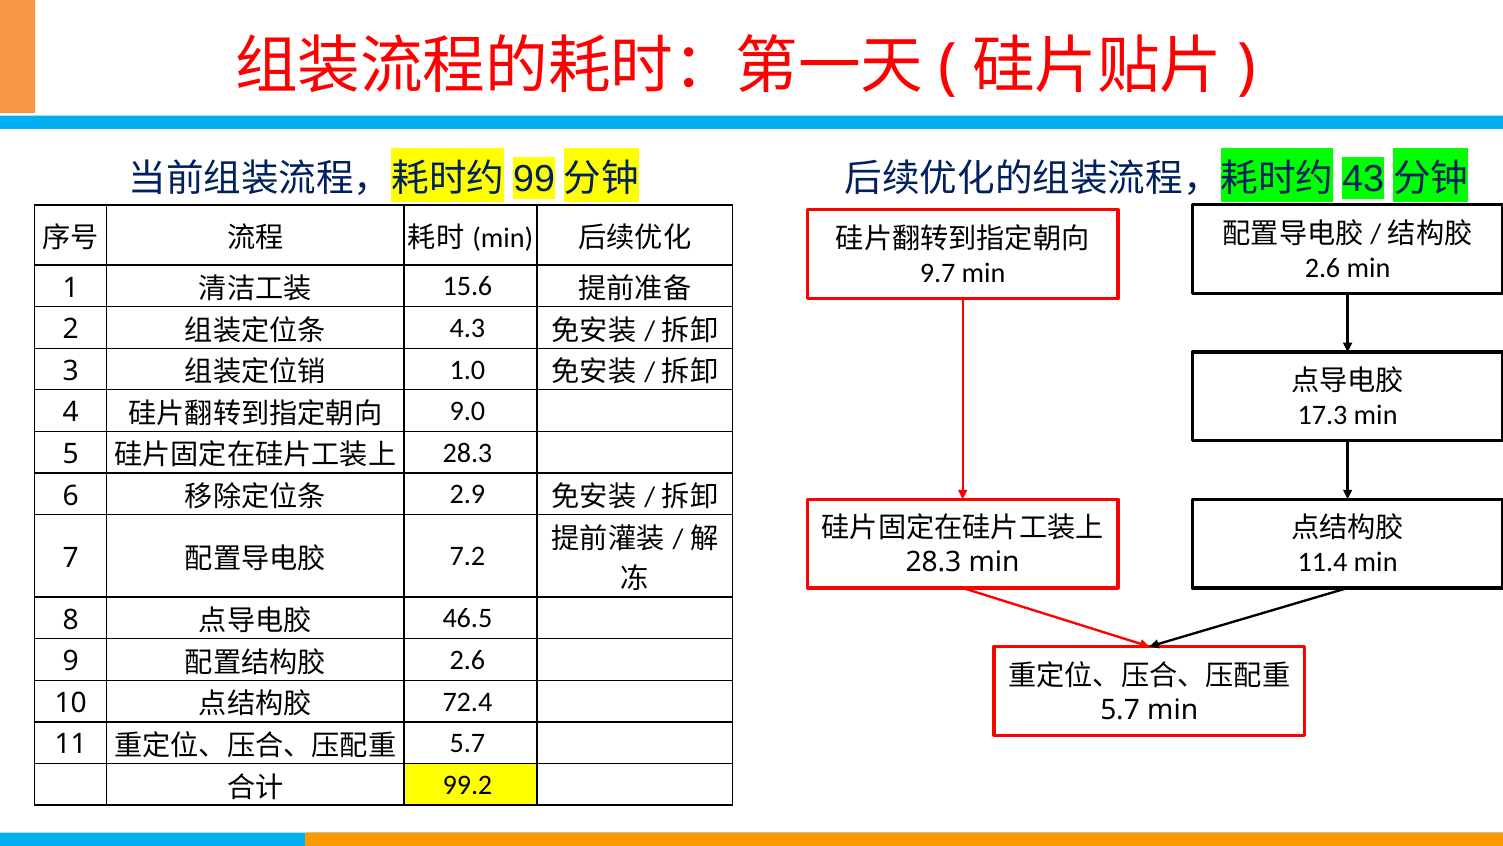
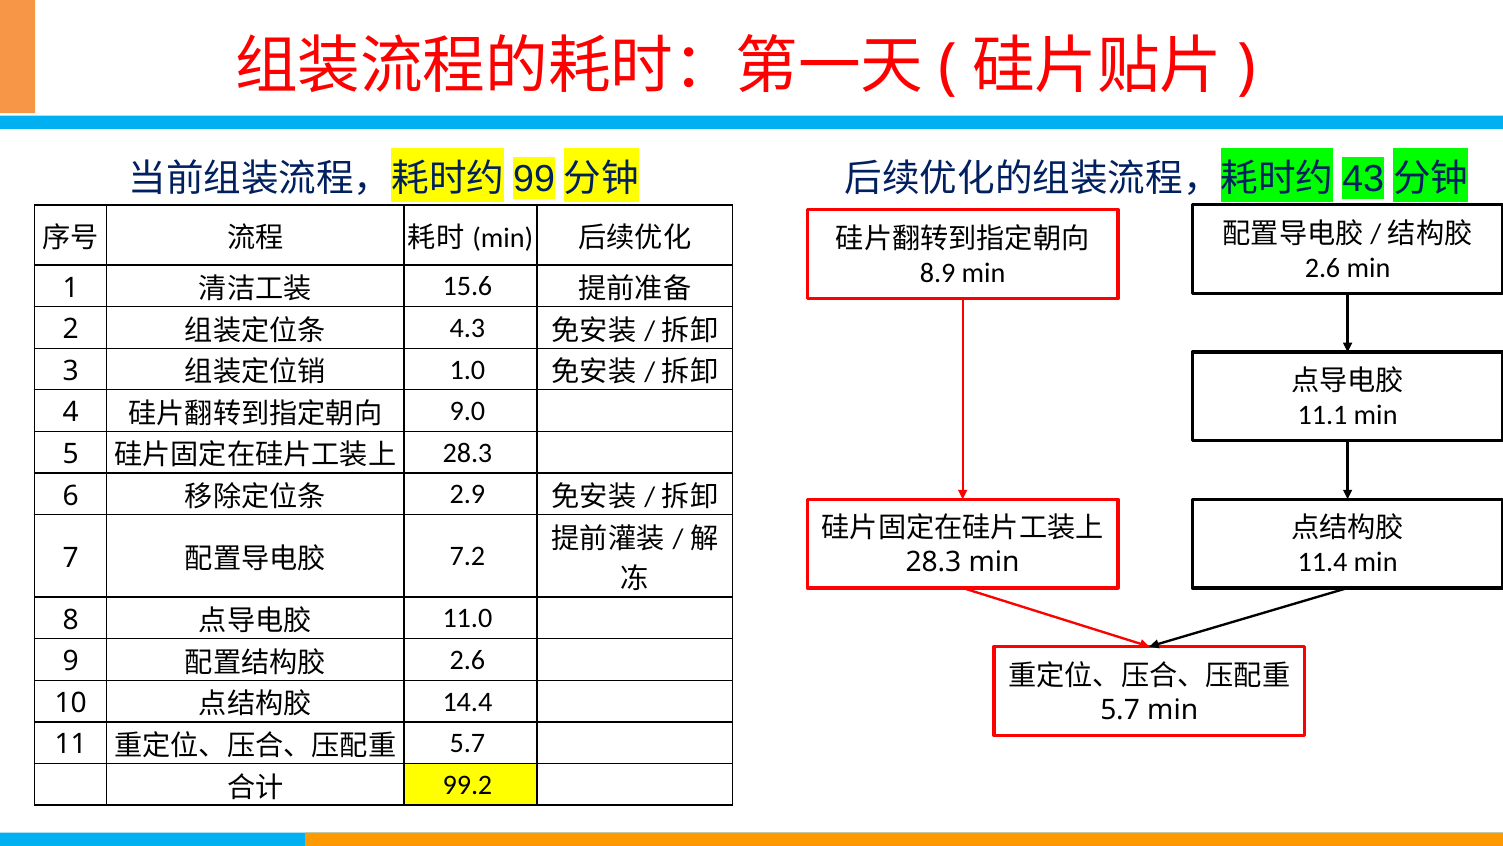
9.7: 9.7 -> 8.9 (938, 273)
17.3: 17.3 -> 11.1 (1322, 415)
46.5: 46.5 -> 11.0 (467, 618)
72.4: 72.4 -> 14.4 (467, 701)
